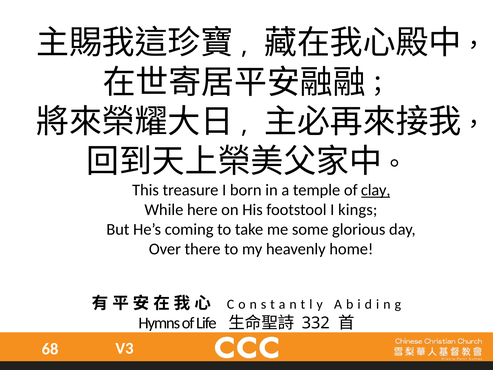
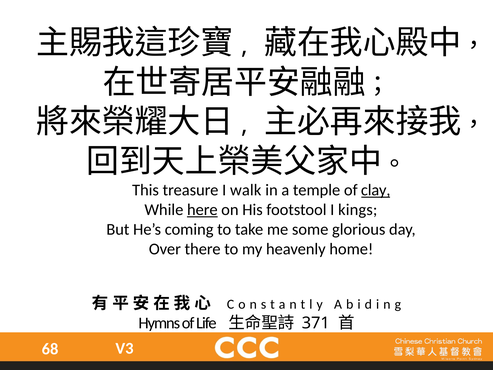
born: born -> walk (246, 190)
here underline: none -> present (202, 210)
332: 332 -> 371 (316, 323)
